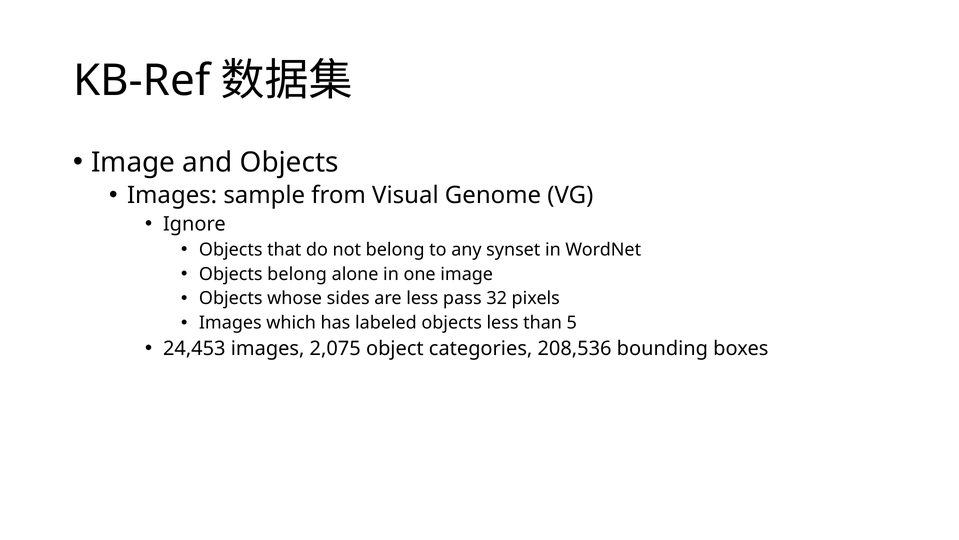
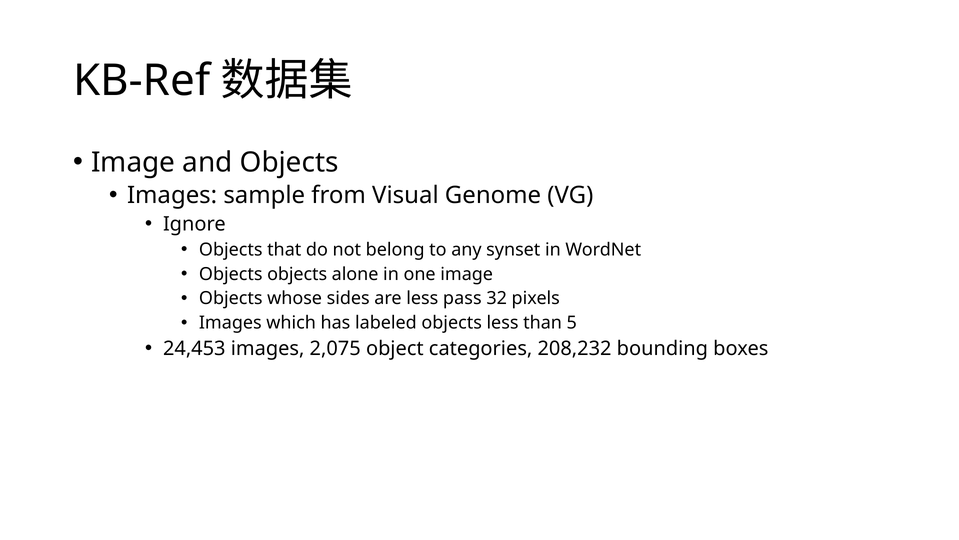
Objects belong: belong -> objects (297, 274)
208,536: 208,536 -> 208,232 (575, 348)
